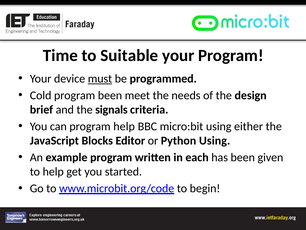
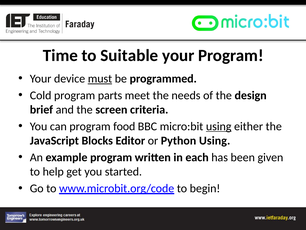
program been: been -> parts (110, 95)
signals: signals -> screen (111, 109)
program help: help -> food (124, 126)
using underline: none -> present (219, 126)
